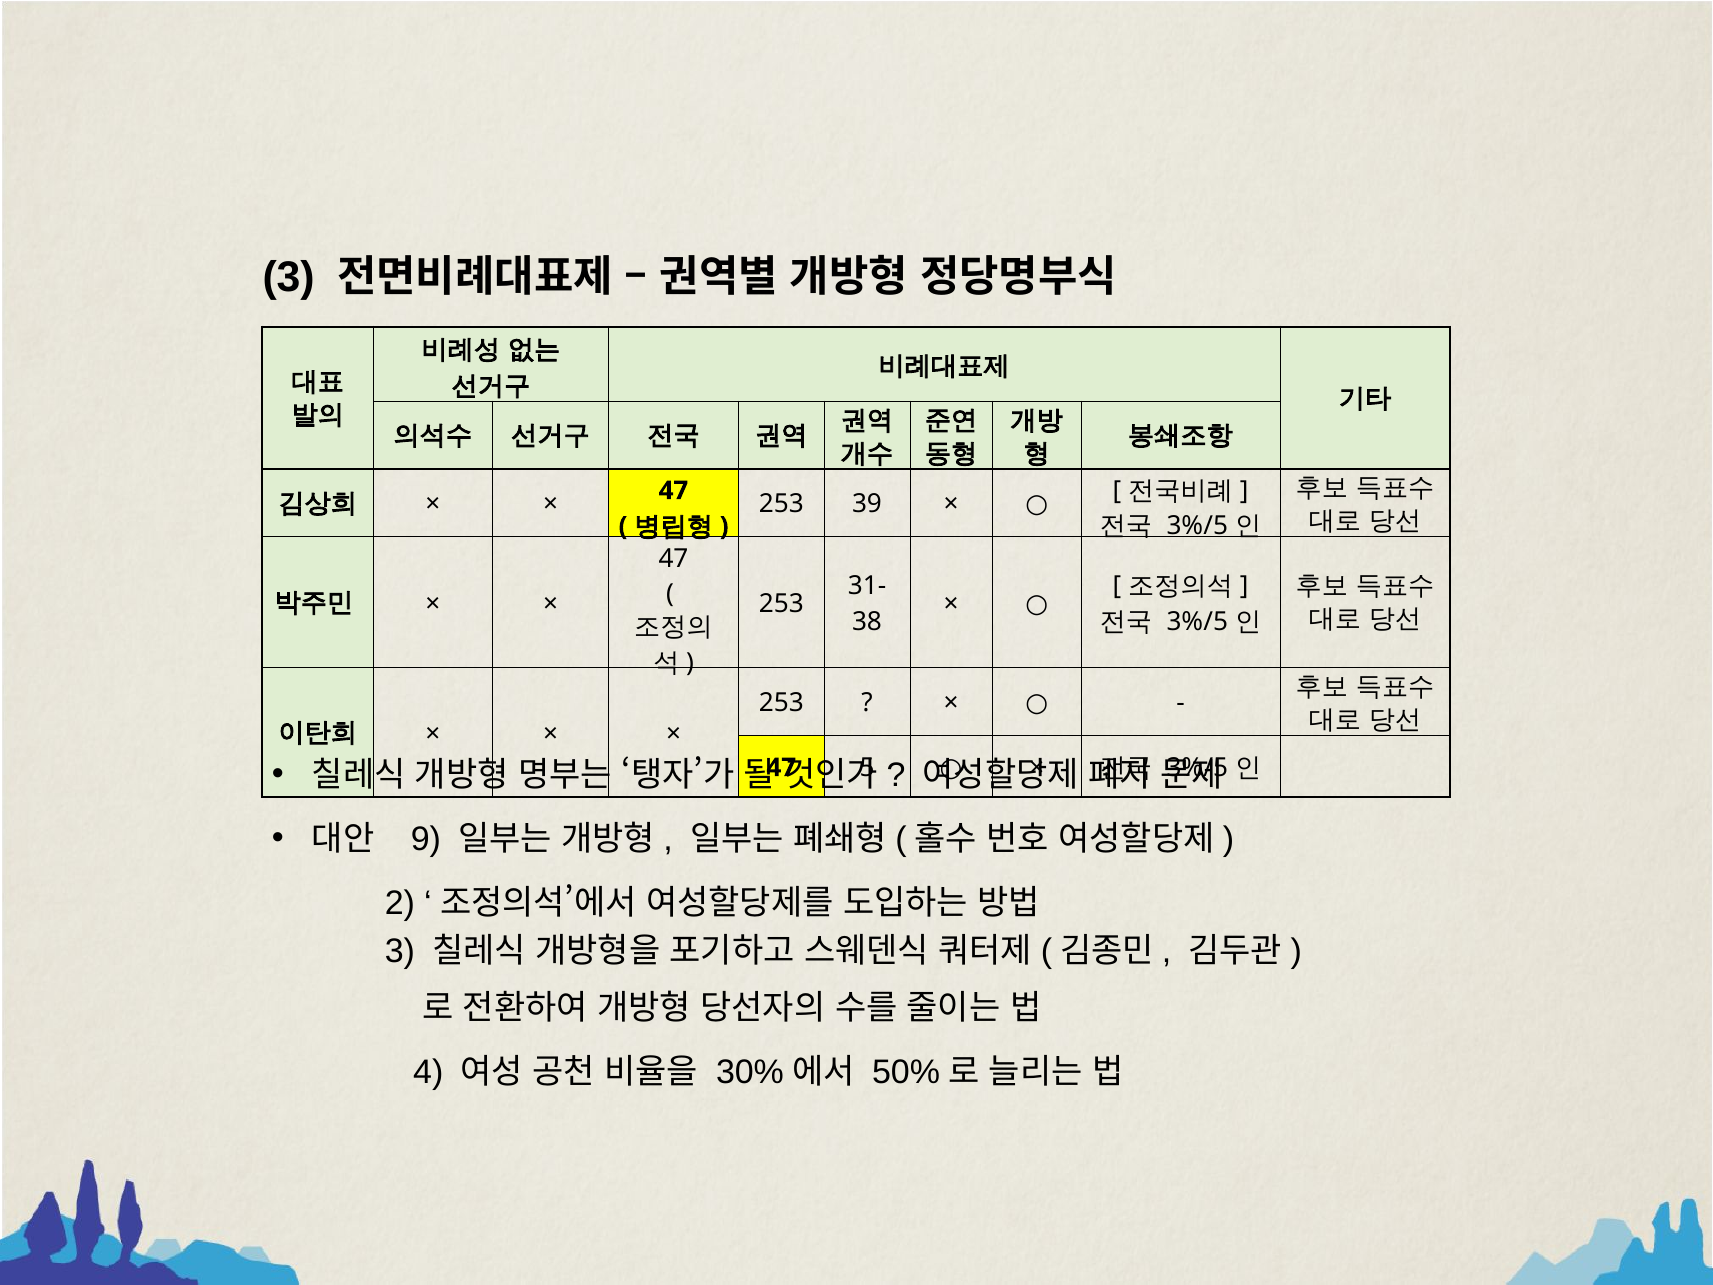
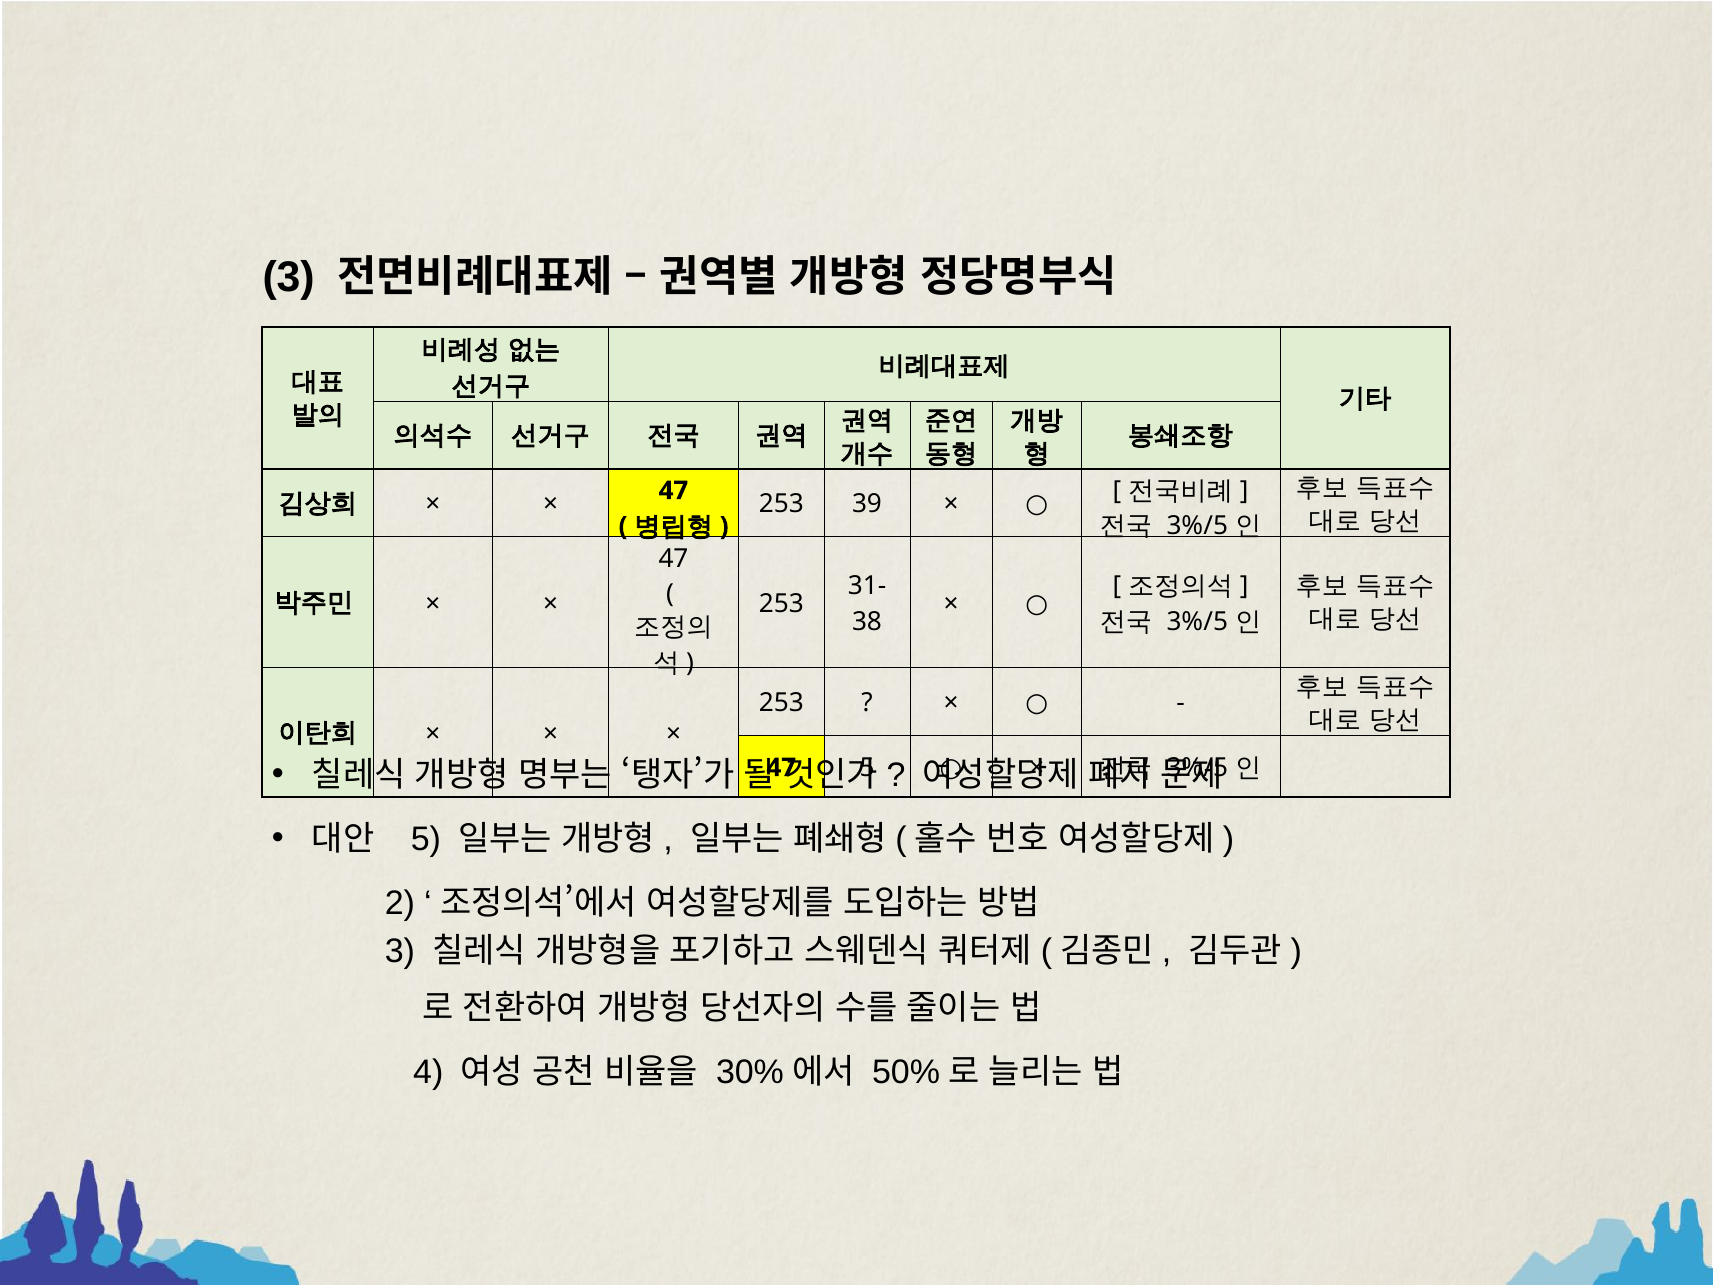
9: 9 -> 5 (426, 839)
